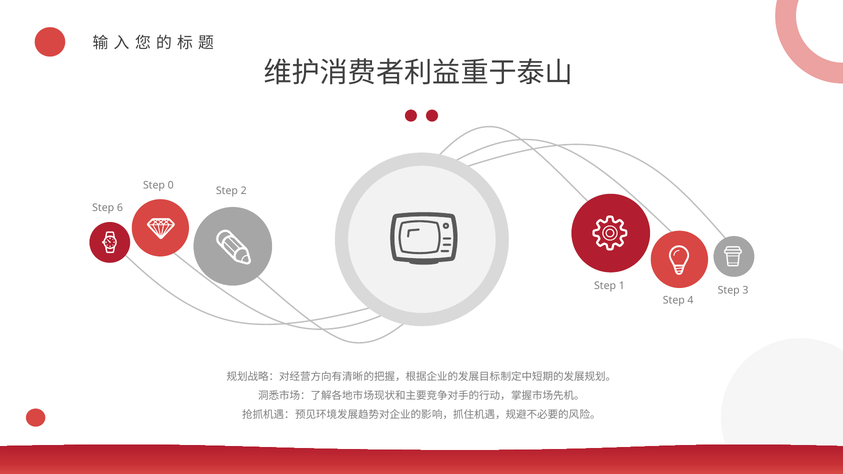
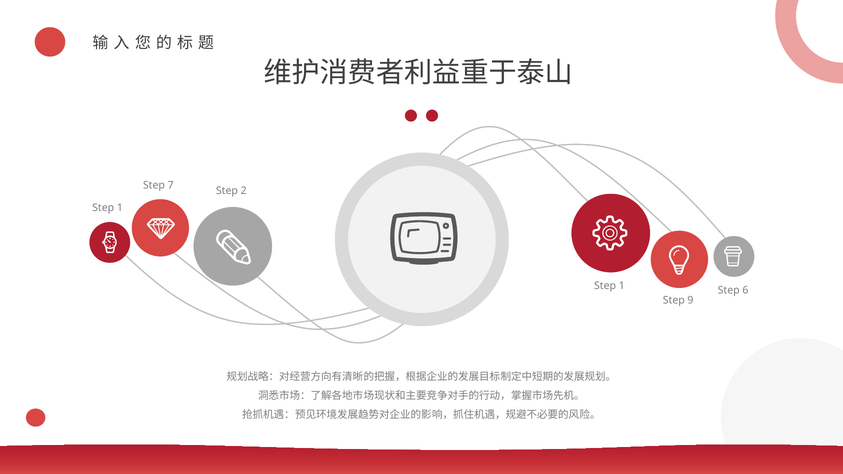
0: 0 -> 7 (171, 185)
6: 6 -> 1 (120, 208)
3: 3 -> 6 (745, 291)
4: 4 -> 9 (690, 300)
